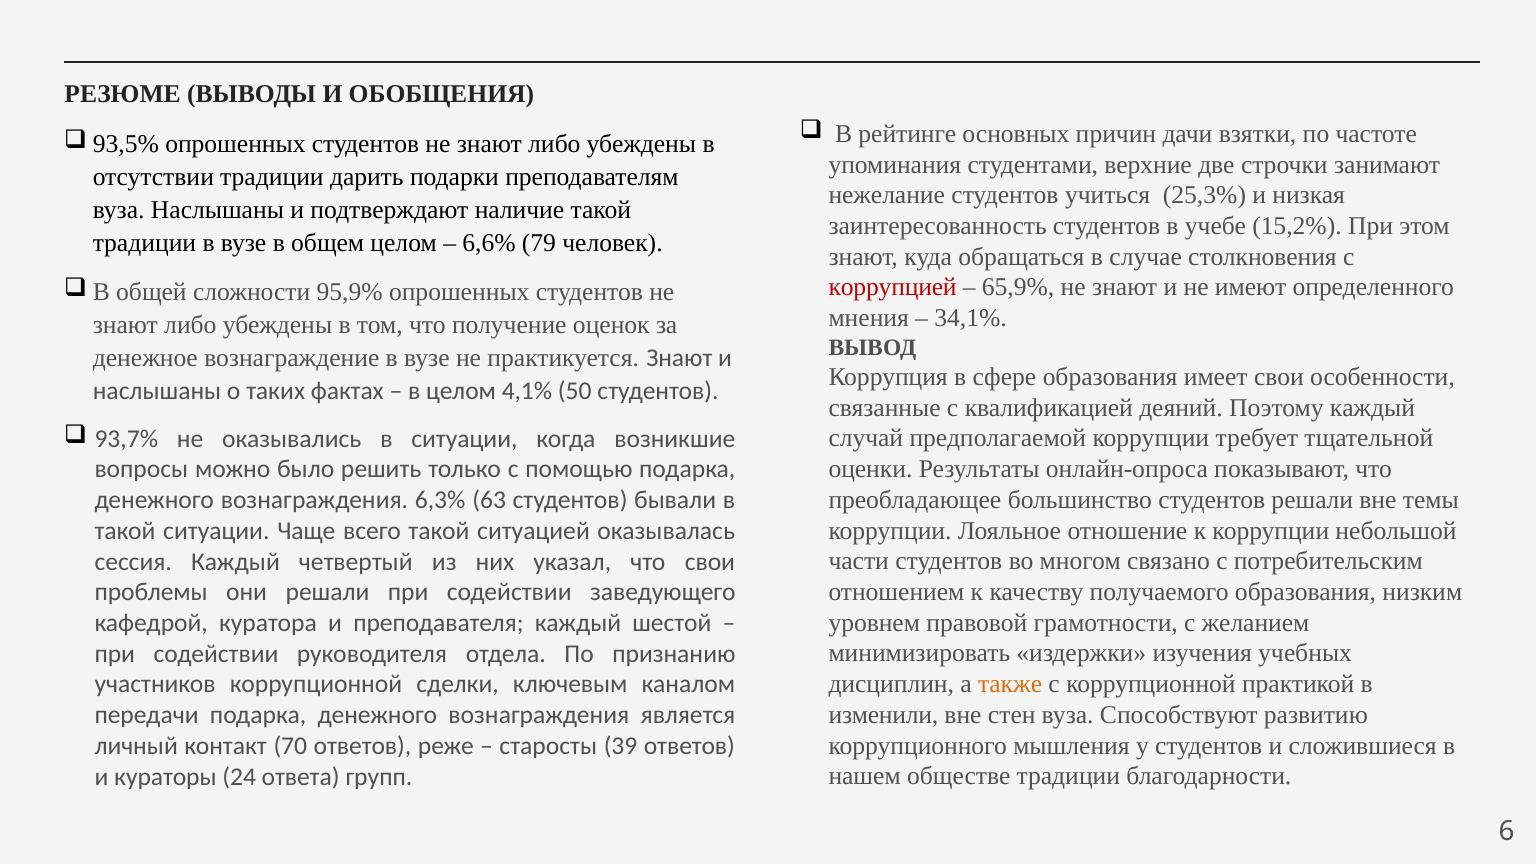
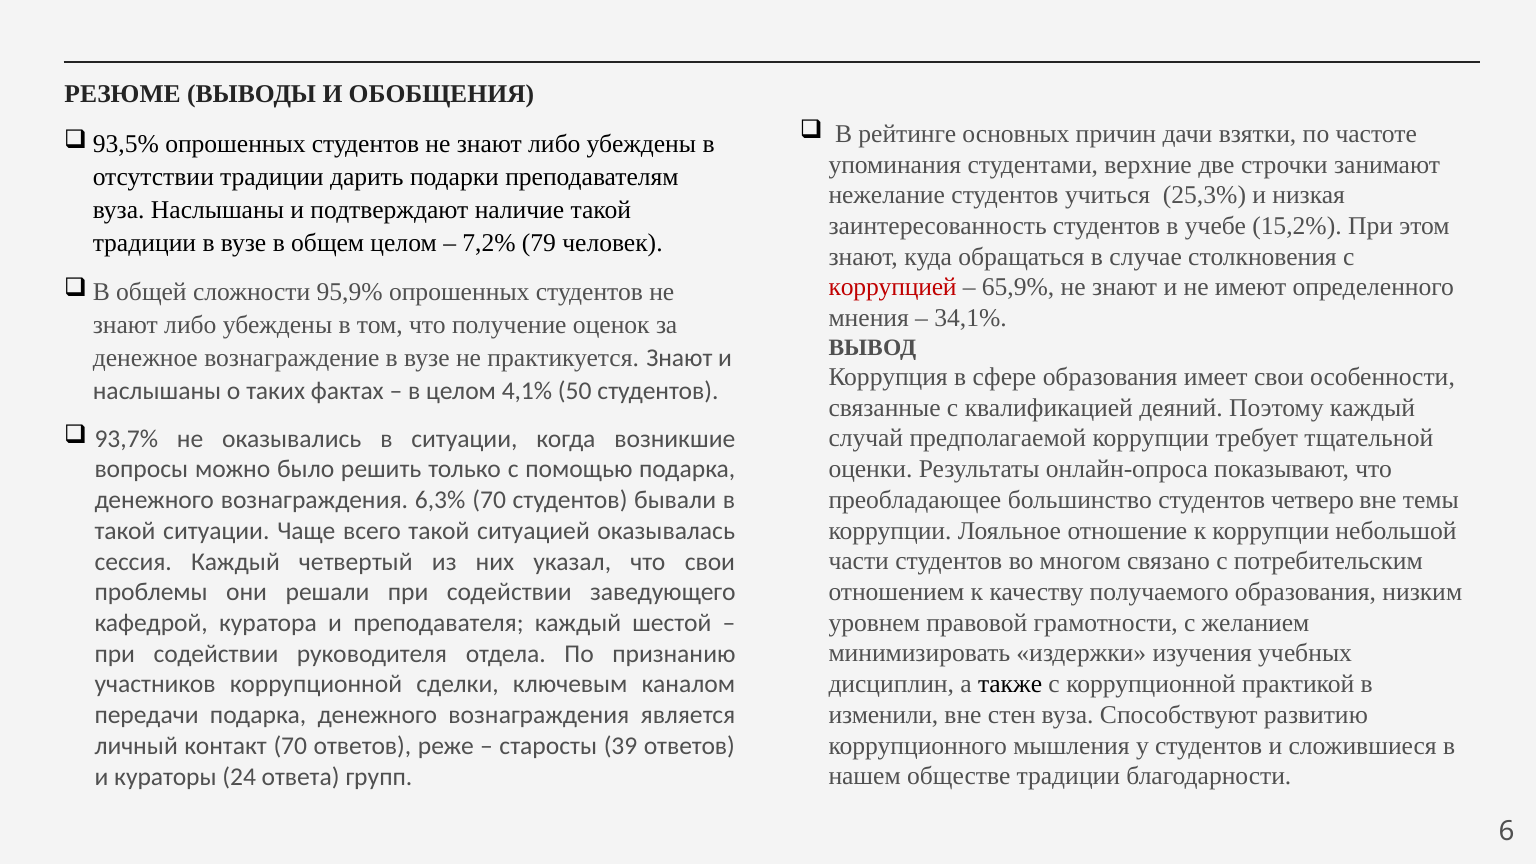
6,6%: 6,6% -> 7,2% (489, 243)
студентов решали: решали -> четверо (1312, 500)
6,3% 63: 63 -> 70 (489, 500)
также colour: orange -> black (1010, 684)
